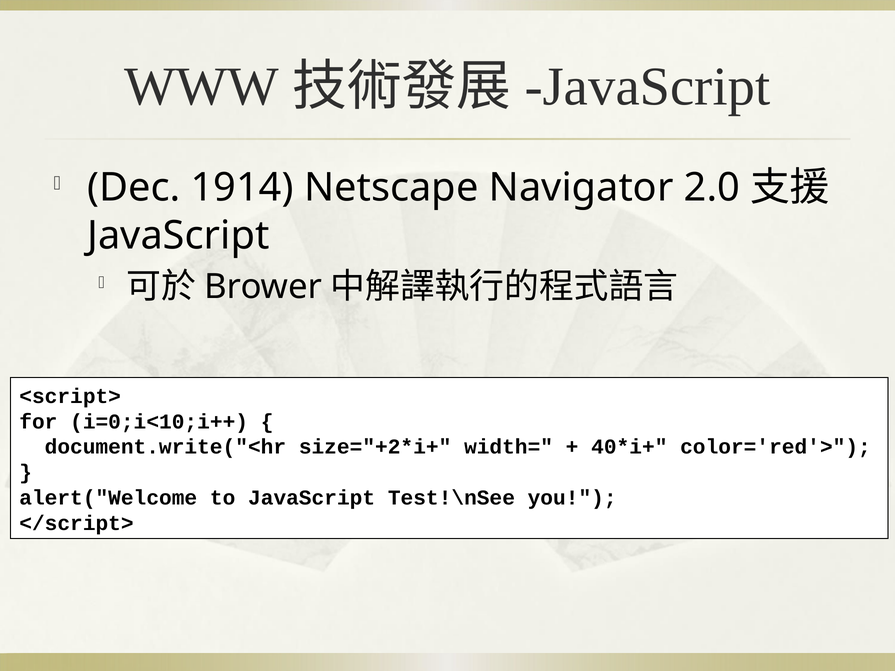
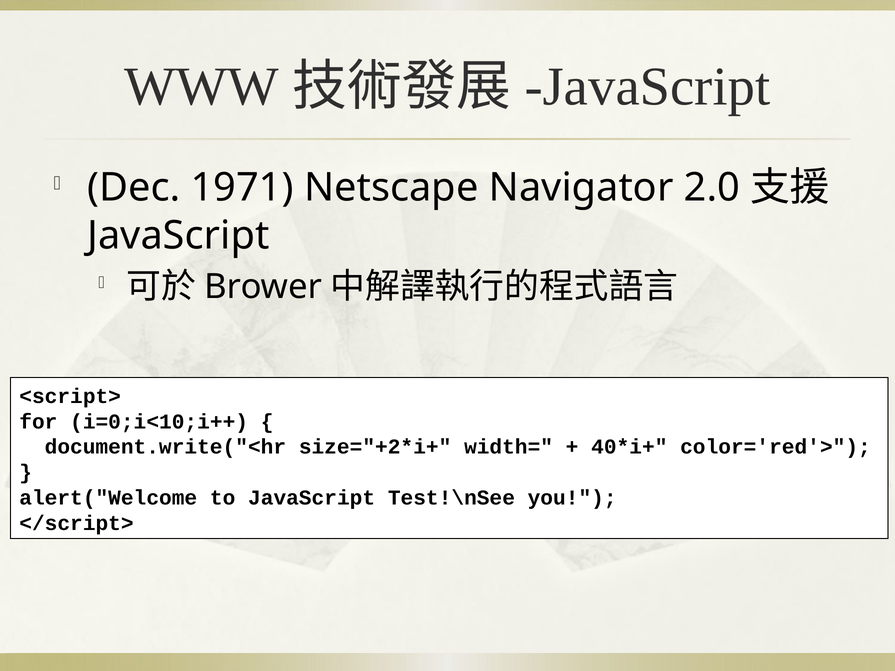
1914: 1914 -> 1971 (242, 188)
